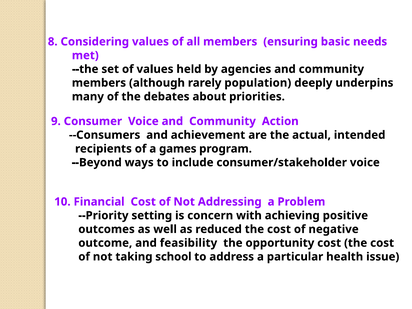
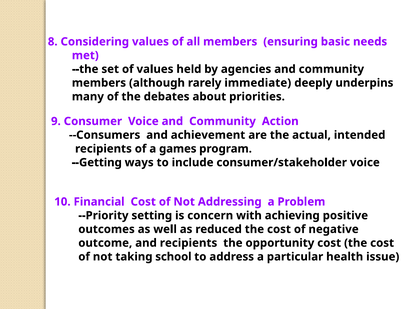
population: population -> immediate (258, 83)
--Beyond: --Beyond -> --Getting (97, 162)
and feasibility: feasibility -> recipients (189, 243)
